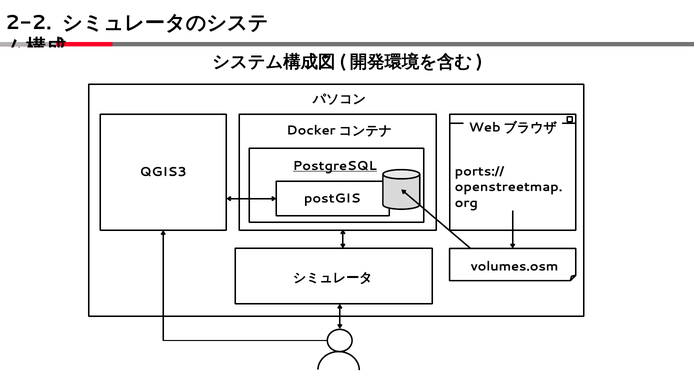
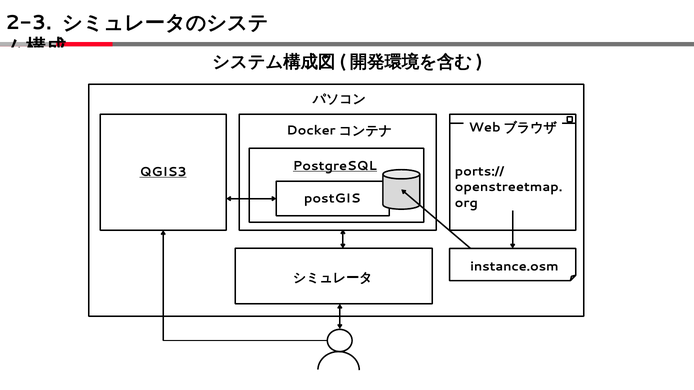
2-2: 2-2 -> 2-3 (29, 23)
QGIS3 underline: none -> present (163, 172)
volumes.osm: volumes.osm -> instance.osm (514, 267)
